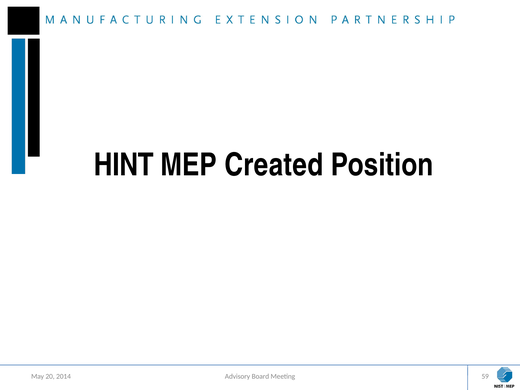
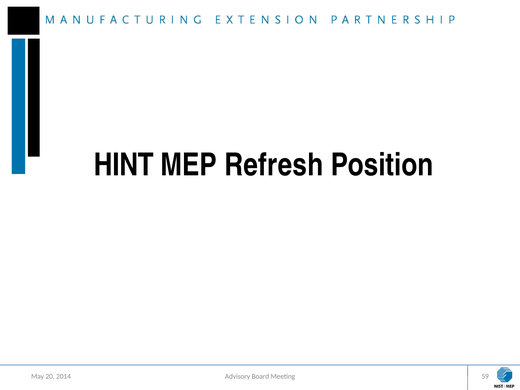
Created: Created -> Refresh (274, 165)
